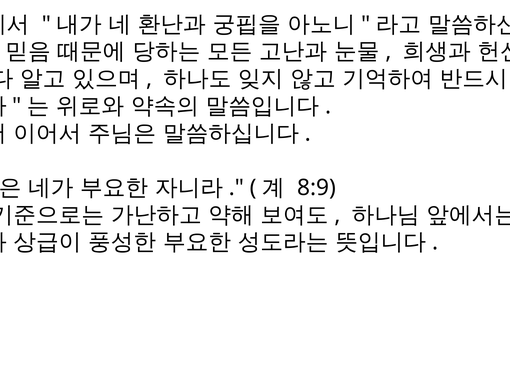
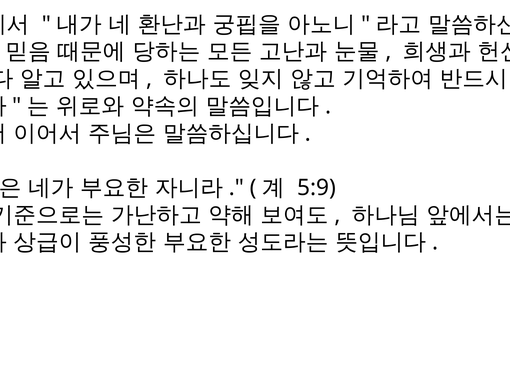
8:9: 8:9 -> 5:9 (317, 187)
